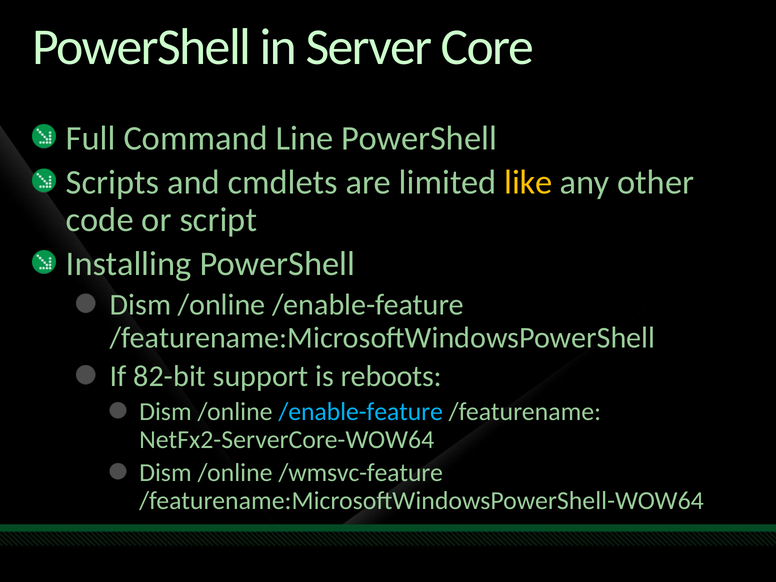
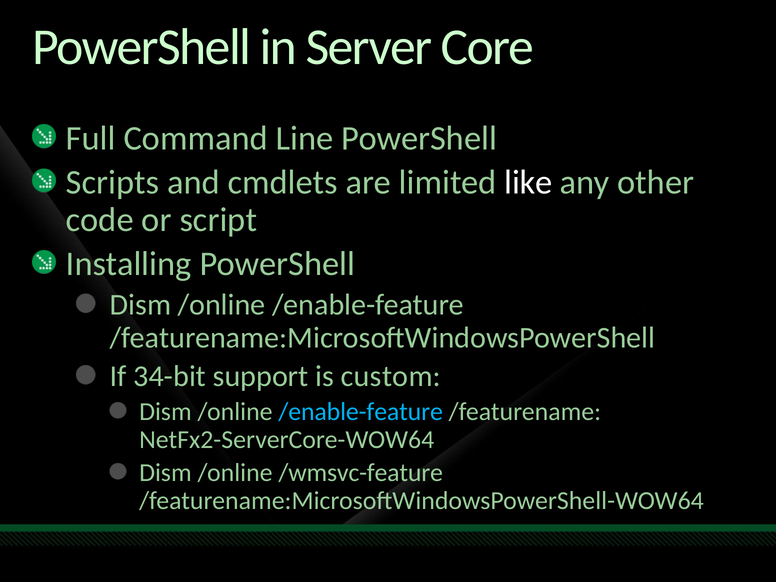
like colour: yellow -> white (528, 183)
82-bit: 82-bit -> 34-bit (170, 376)
reboots: reboots -> custom (391, 376)
